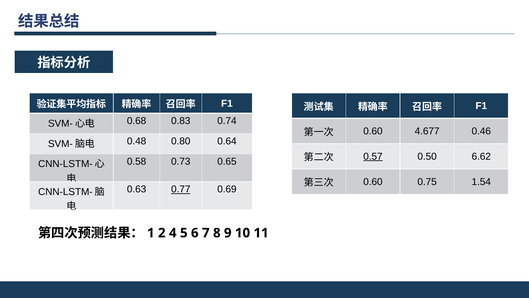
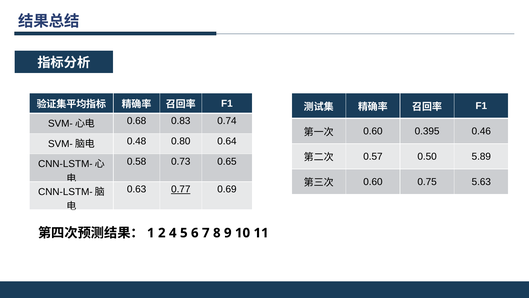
4.677: 4.677 -> 0.395 (427, 131)
0.57 underline: present -> none (373, 156)
6.62: 6.62 -> 5.89 (481, 156)
1.54: 1.54 -> 5.63 (481, 181)
